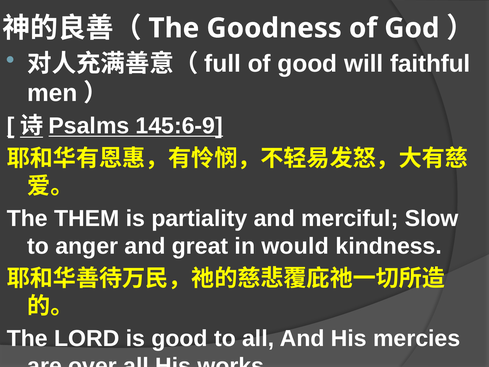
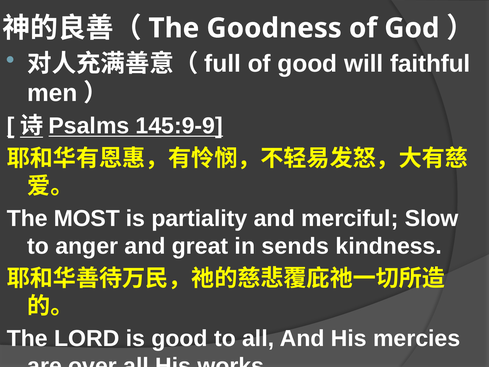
145:6-9: 145:6-9 -> 145:9-9 (179, 126)
THEM: THEM -> MOST (87, 218)
would: would -> sends (295, 246)
